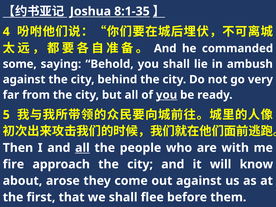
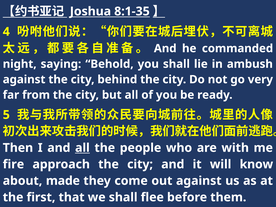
some: some -> night (20, 64)
you underline: present -> none (167, 95)
arose: arose -> made (63, 181)
